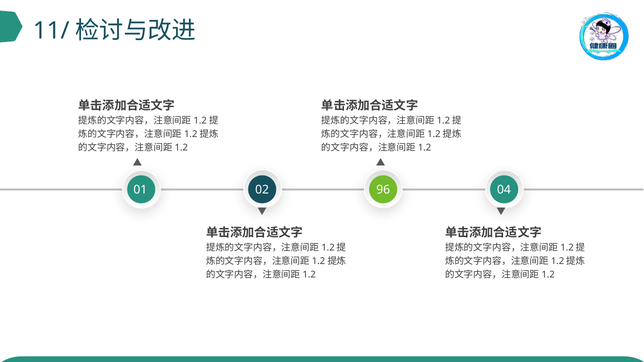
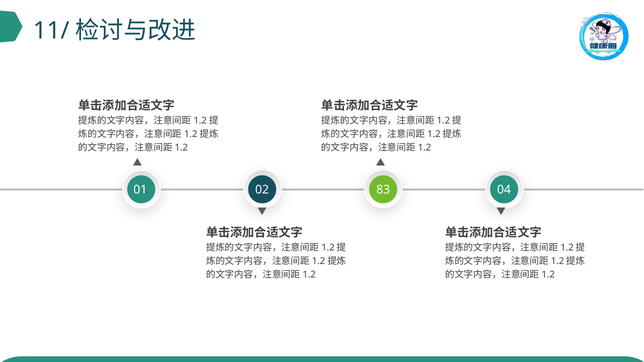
96: 96 -> 83 (383, 190)
